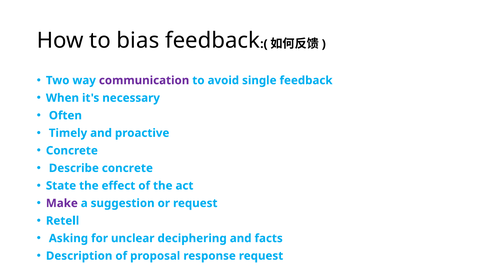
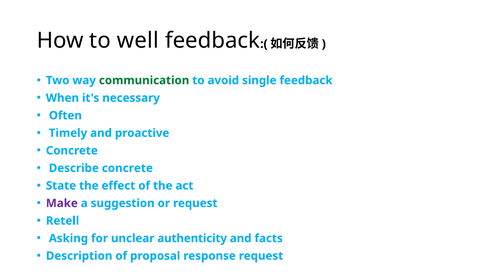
bias: bias -> well (138, 41)
communication colour: purple -> green (144, 80)
deciphering: deciphering -> authenticity (192, 238)
